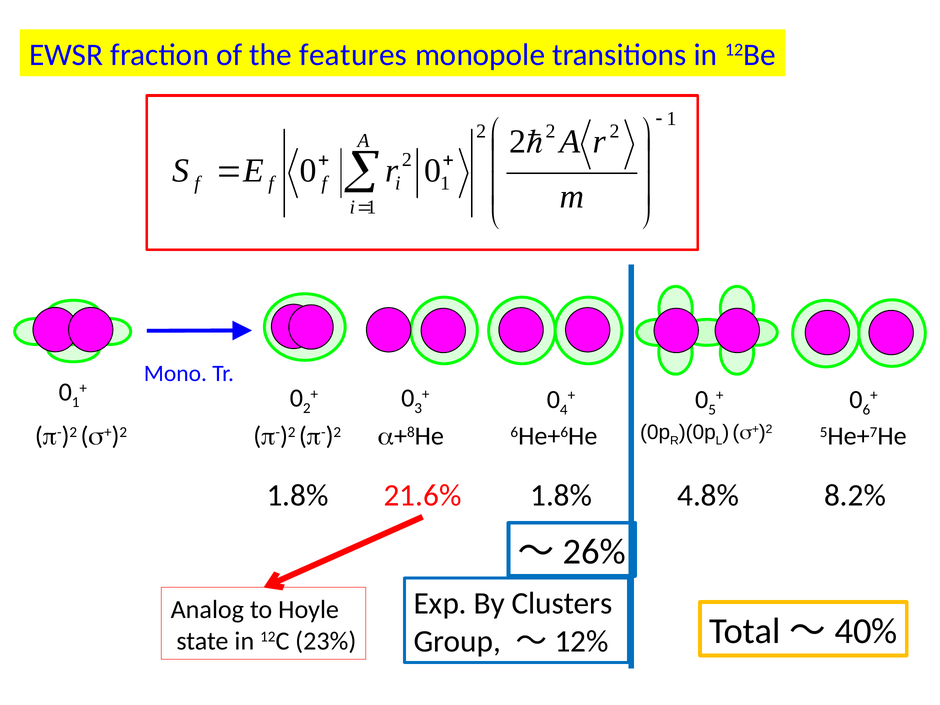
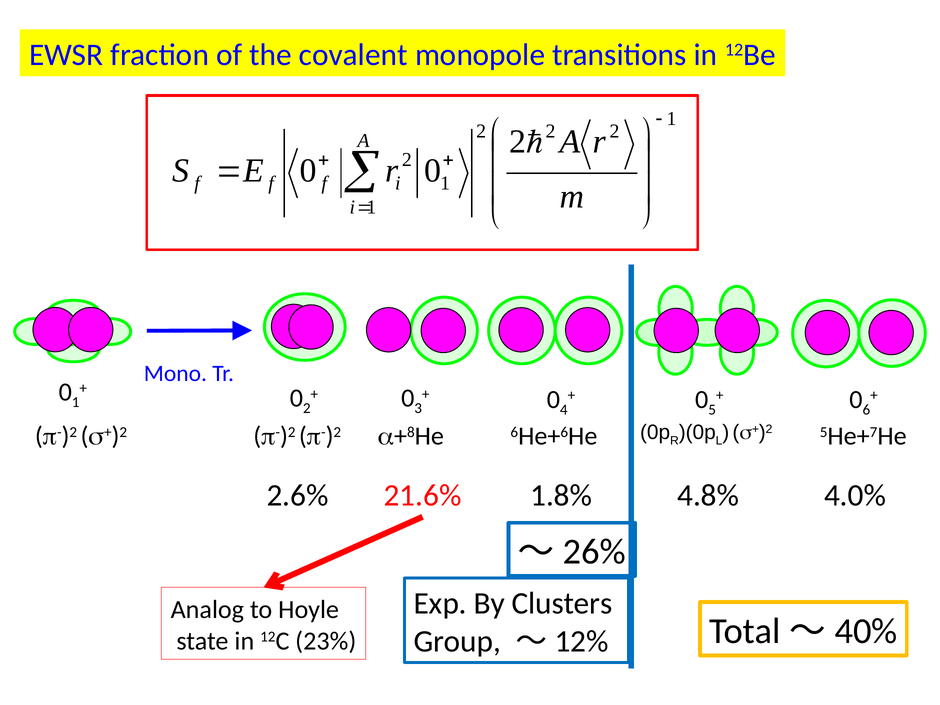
features: features -> covalent (353, 55)
1.8%: 1.8% -> 2.6% (298, 496)
8.2%: 8.2% -> 4.0% (855, 496)
